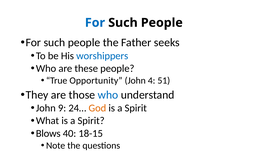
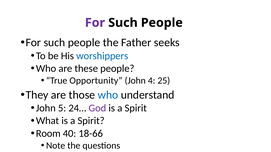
For colour: blue -> purple (95, 23)
51: 51 -> 25 (164, 81)
9: 9 -> 5 (62, 108)
God colour: orange -> purple (97, 108)
Blows: Blows -> Room (48, 134)
18-15: 18-15 -> 18-66 (91, 134)
